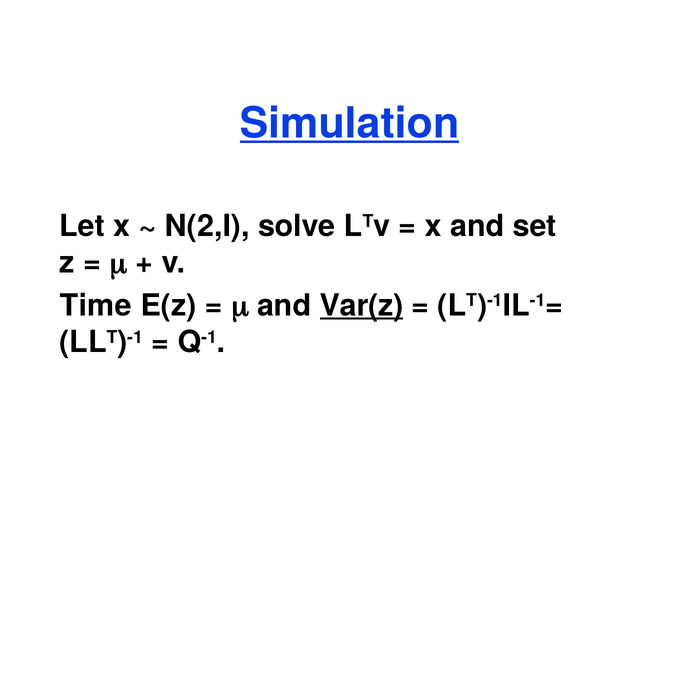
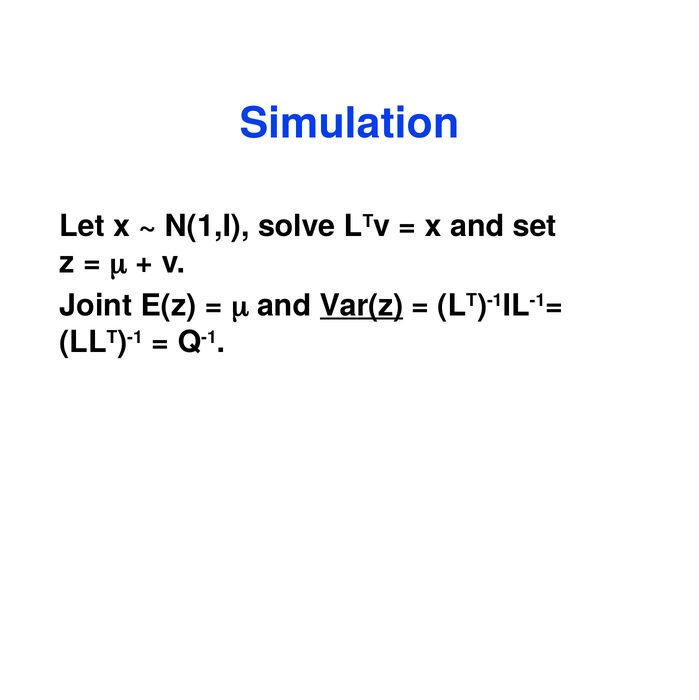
Simulation underline: present -> none (350, 123)
N(2,I: N(2,I -> N(1,I (207, 226)
Time: Time -> Joint (96, 306)
